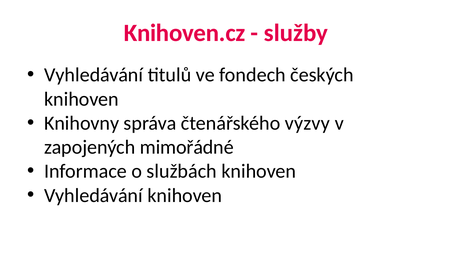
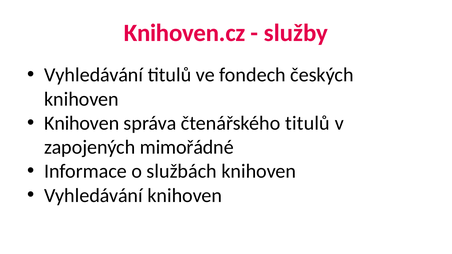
Knihovny: Knihovny -> Knihoven (82, 123)
čtenářského výzvy: výzvy -> titulů (307, 123)
